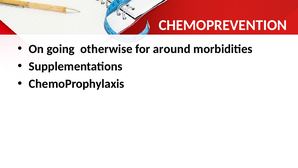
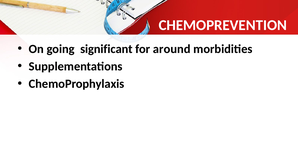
otherwise: otherwise -> significant (106, 49)
